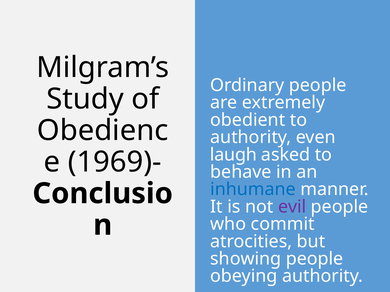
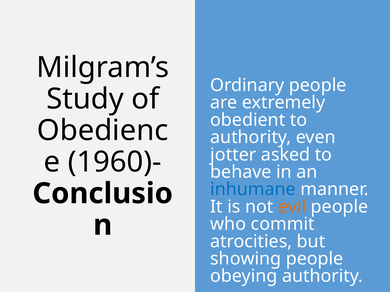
laugh: laugh -> jotter (233, 155)
1969)-: 1969)- -> 1960)- (115, 162)
evil colour: purple -> orange (292, 207)
